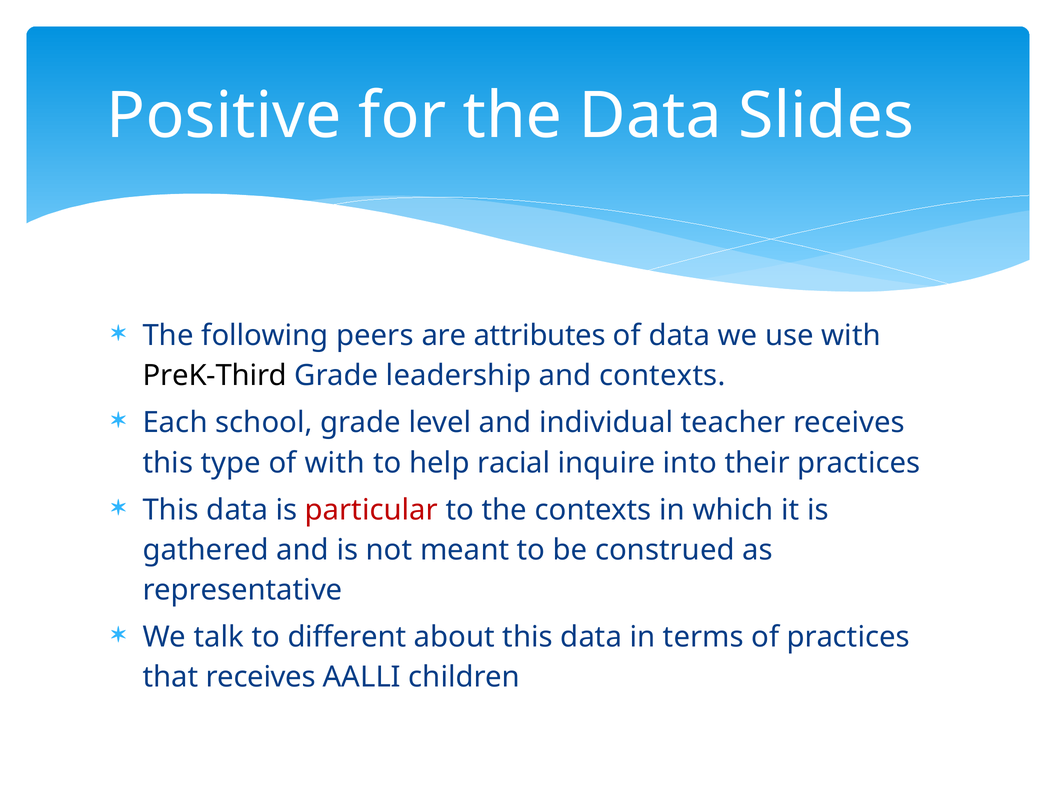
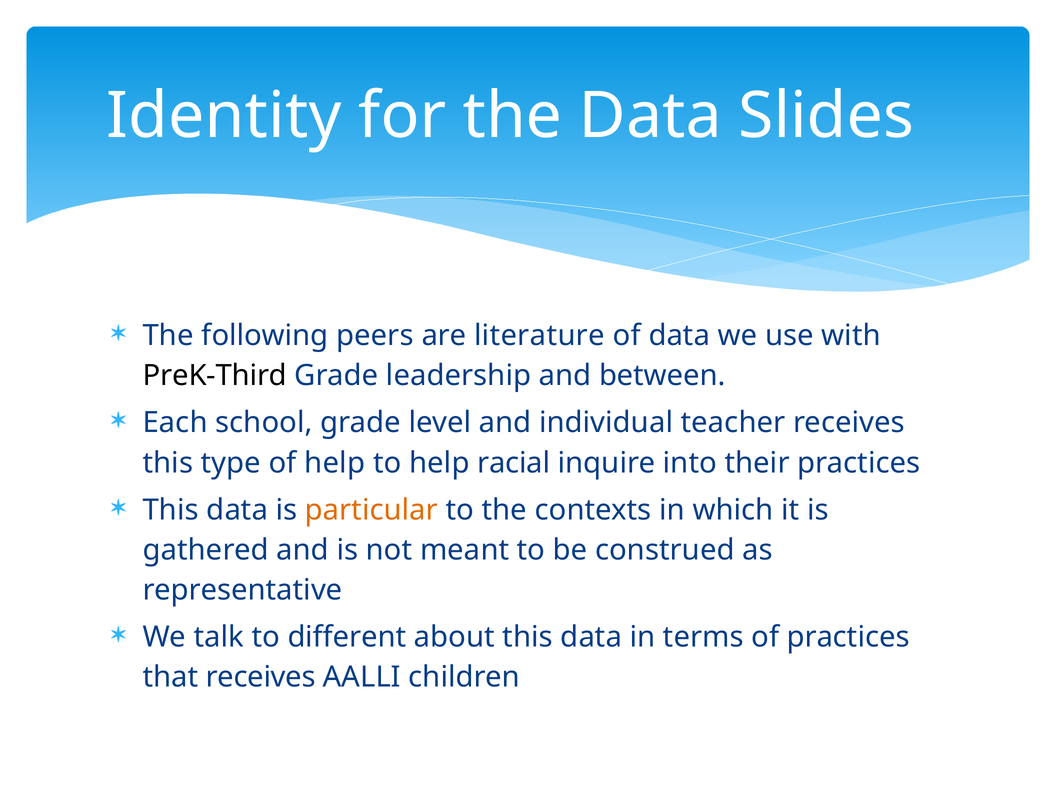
Positive: Positive -> Identity (224, 116)
attributes: attributes -> literature (539, 336)
and contexts: contexts -> between (662, 376)
of with: with -> help (335, 463)
particular colour: red -> orange (371, 510)
